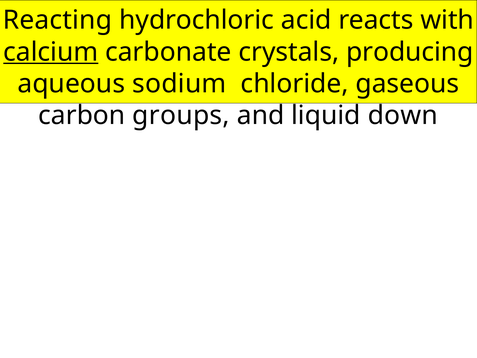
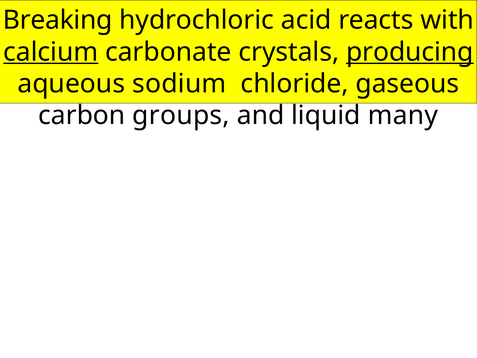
Reacting: Reacting -> Breaking (58, 20)
producing underline: none -> present (410, 52)
down: down -> many (403, 115)
